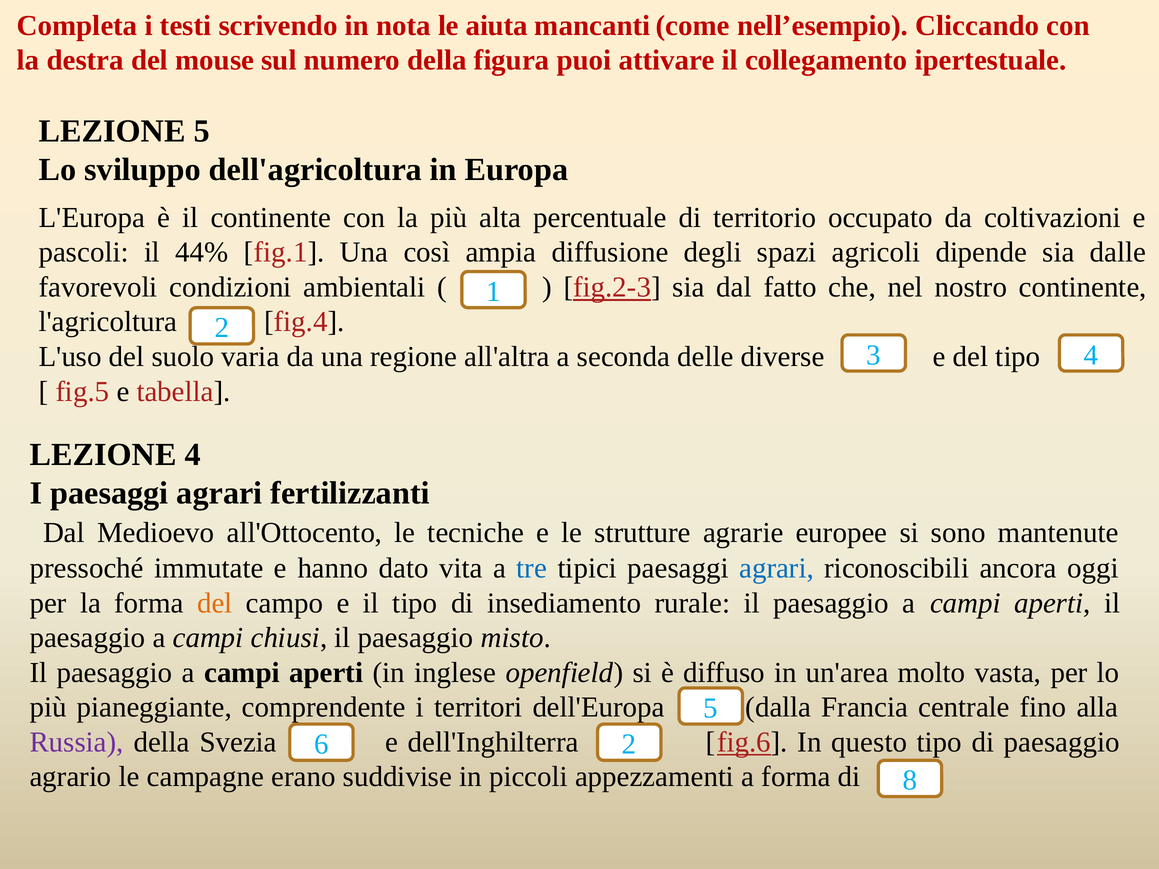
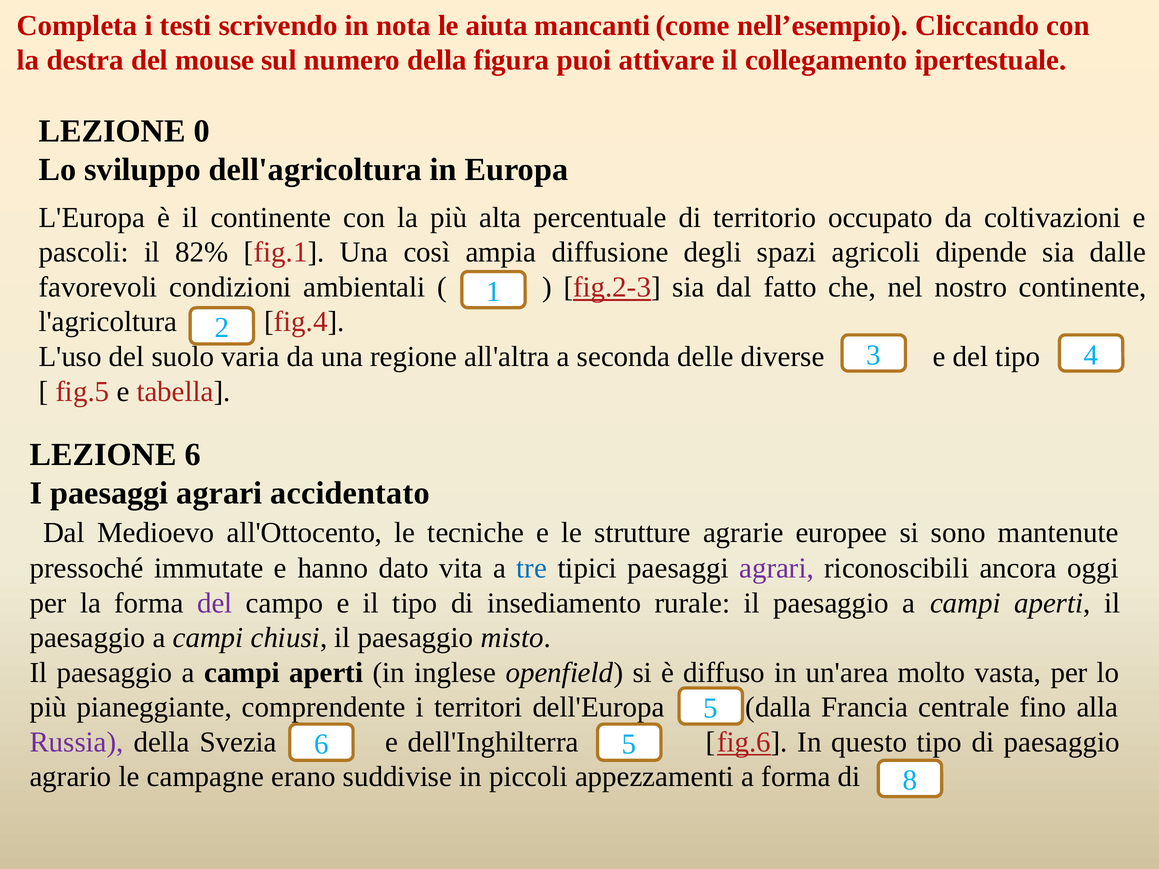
LEZIONE 5: 5 -> 0 (202, 131)
44%: 44% -> 82% (202, 252)
LEZIONE 4: 4 -> 6 (193, 455)
fertilizzanti: fertilizzanti -> accidentato (350, 493)
agrari colour: blue -> purple (777, 568)
del colour: orange -> purple (215, 603)
6 2: 2 -> 5 (629, 744)
